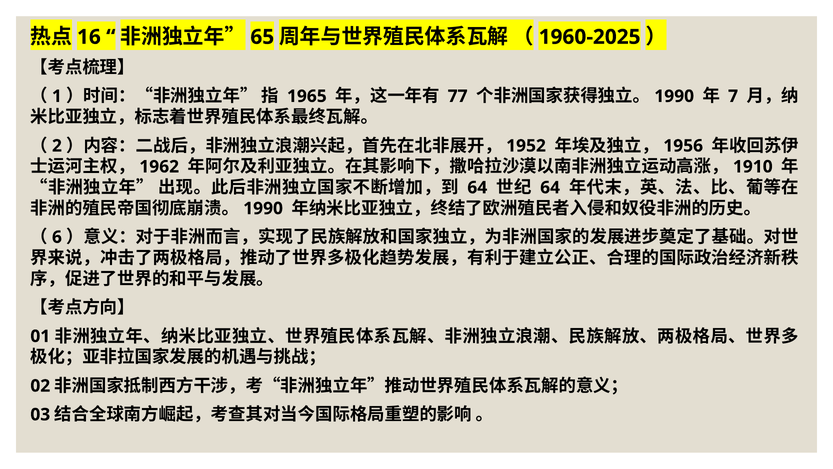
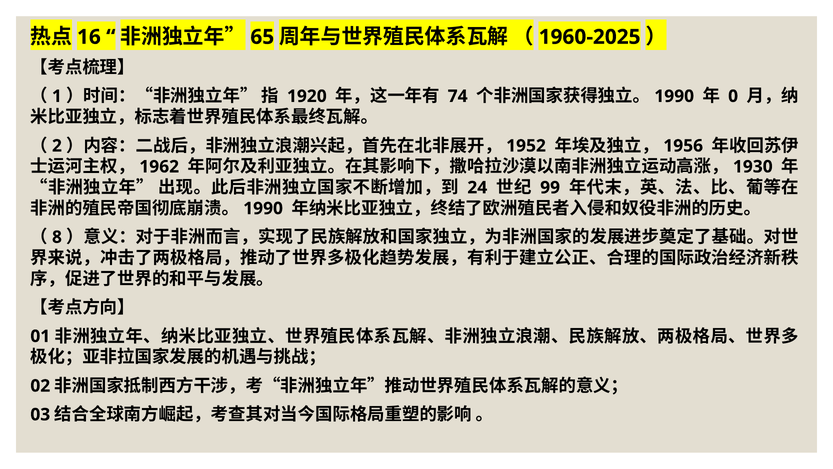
1965: 1965 -> 1920 (307, 96)
77: 77 -> 74 (458, 96)
7: 7 -> 0 (733, 96)
1910: 1910 -> 1930 (753, 167)
64: 64 -> 24 (477, 187)
64: 64 -> 99 (550, 187)
6: 6 -> 8 (57, 237)
